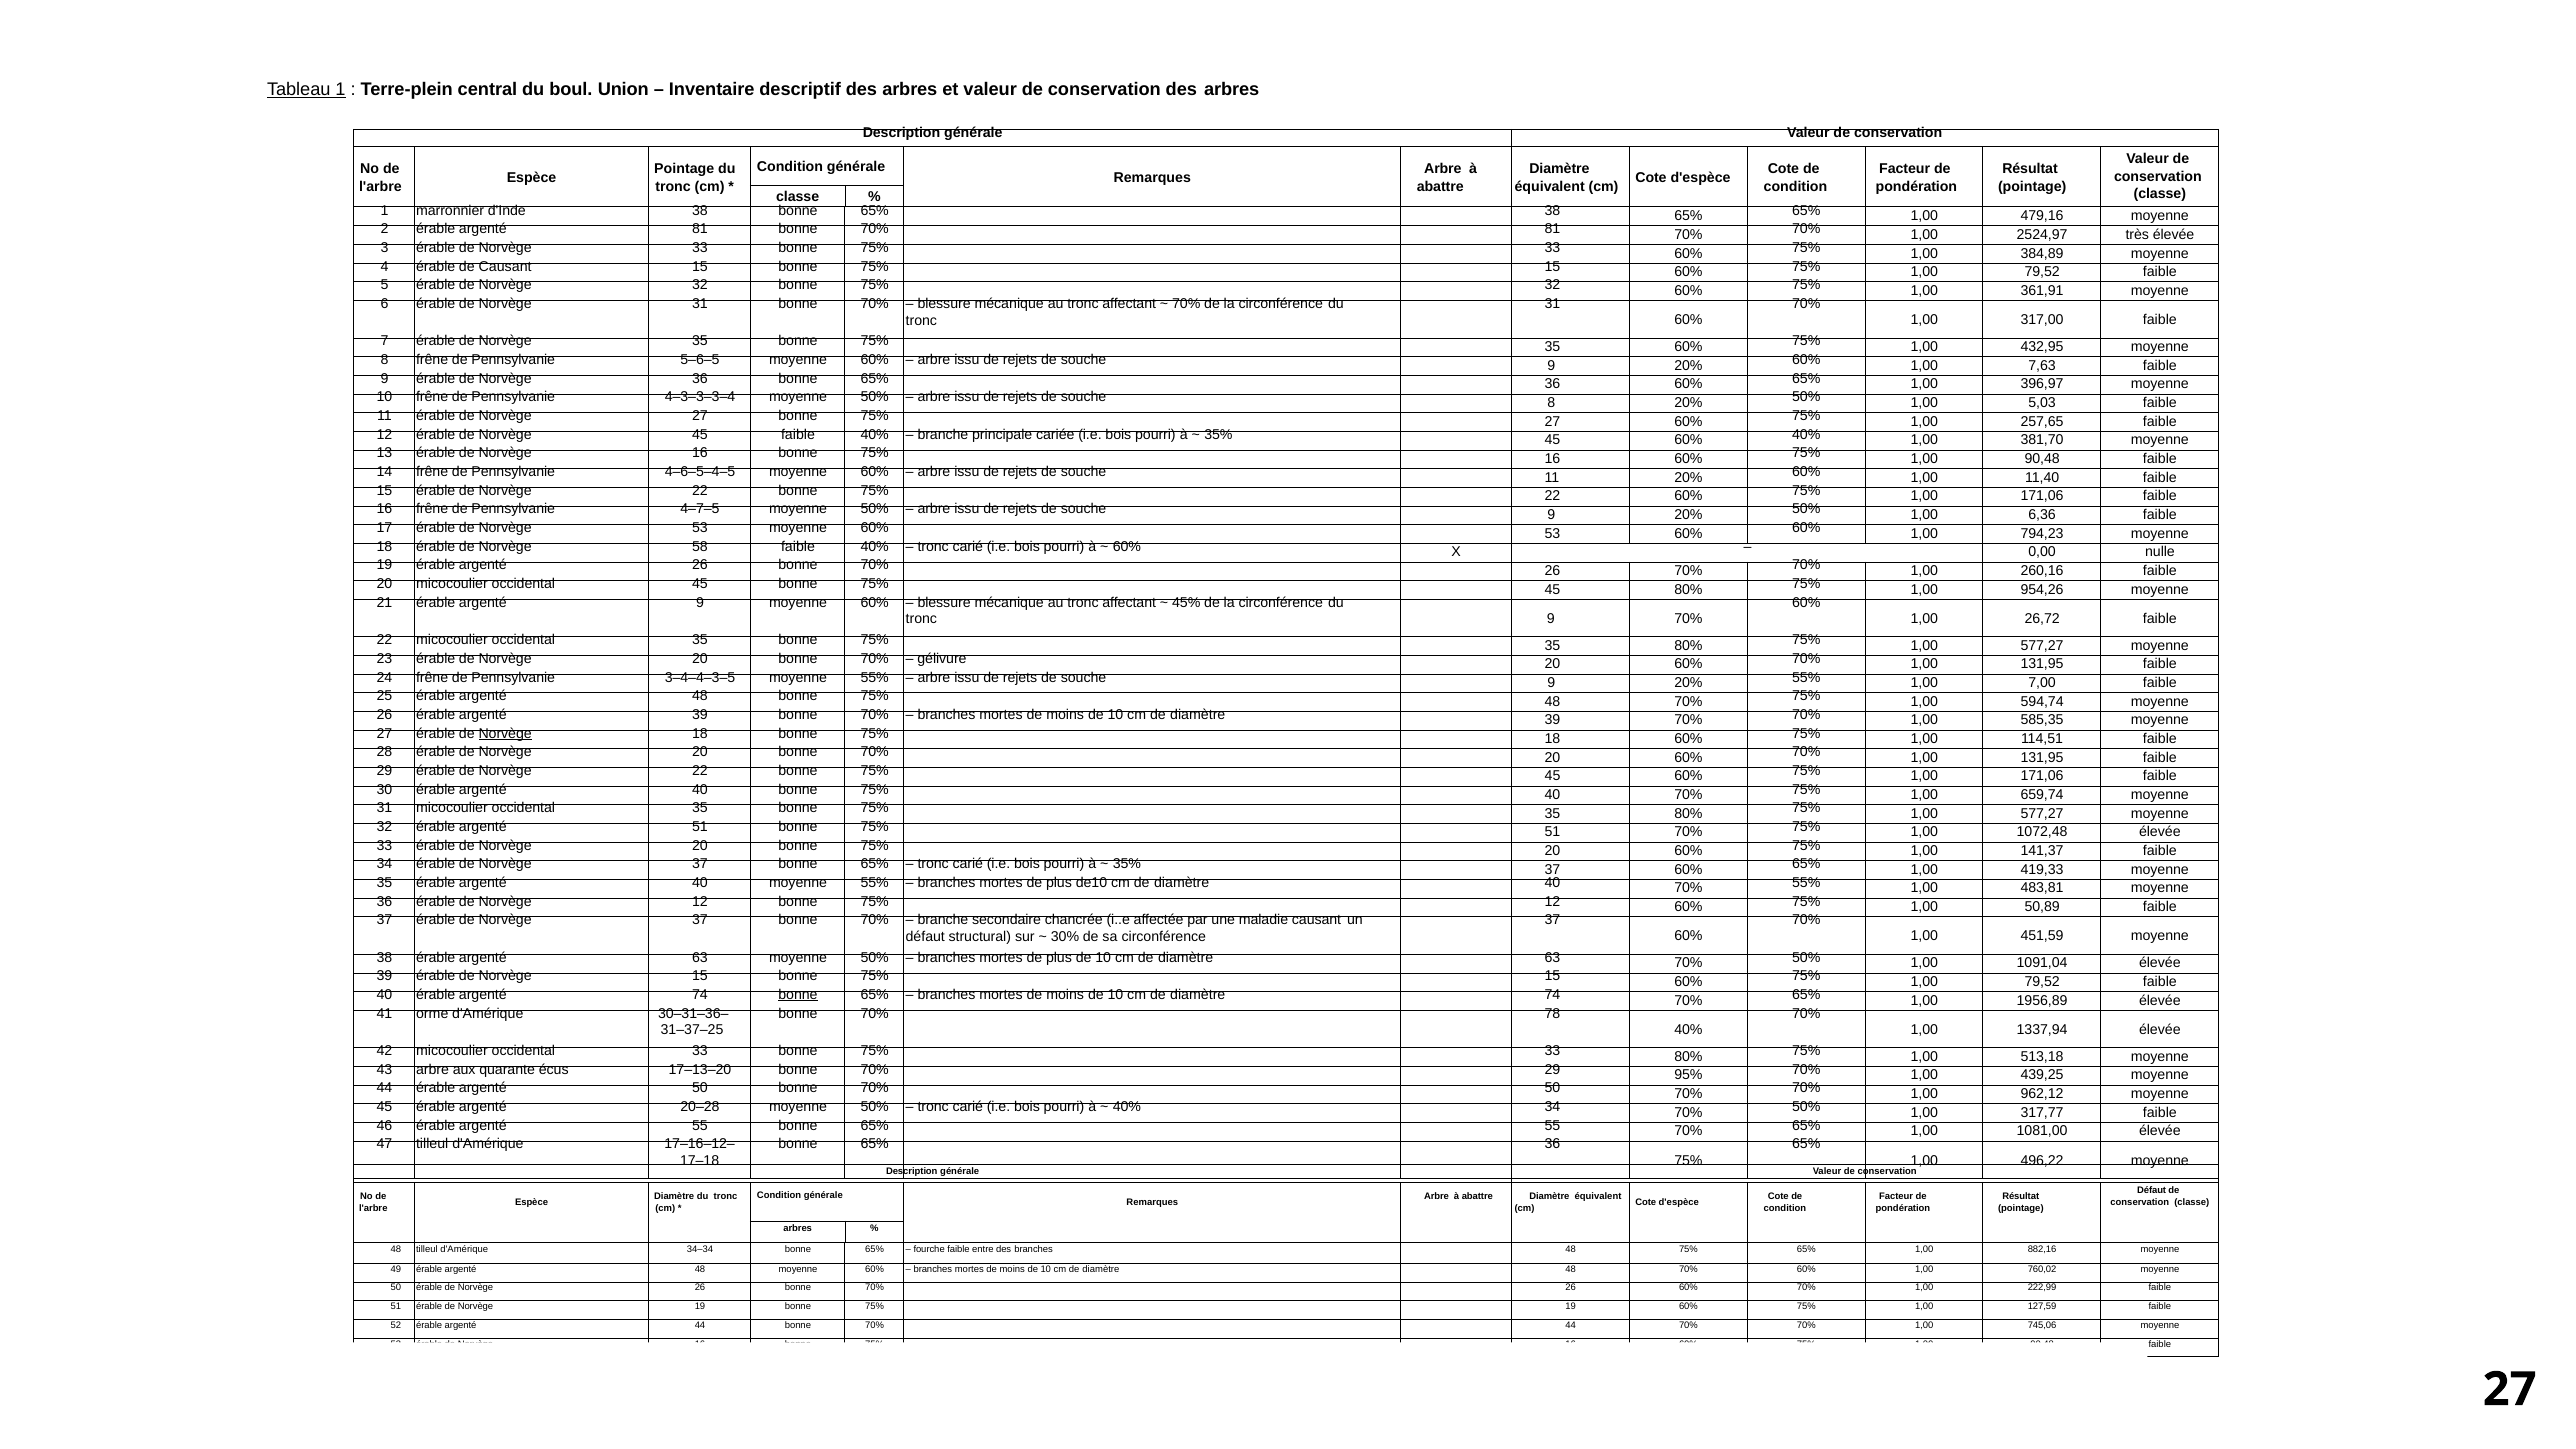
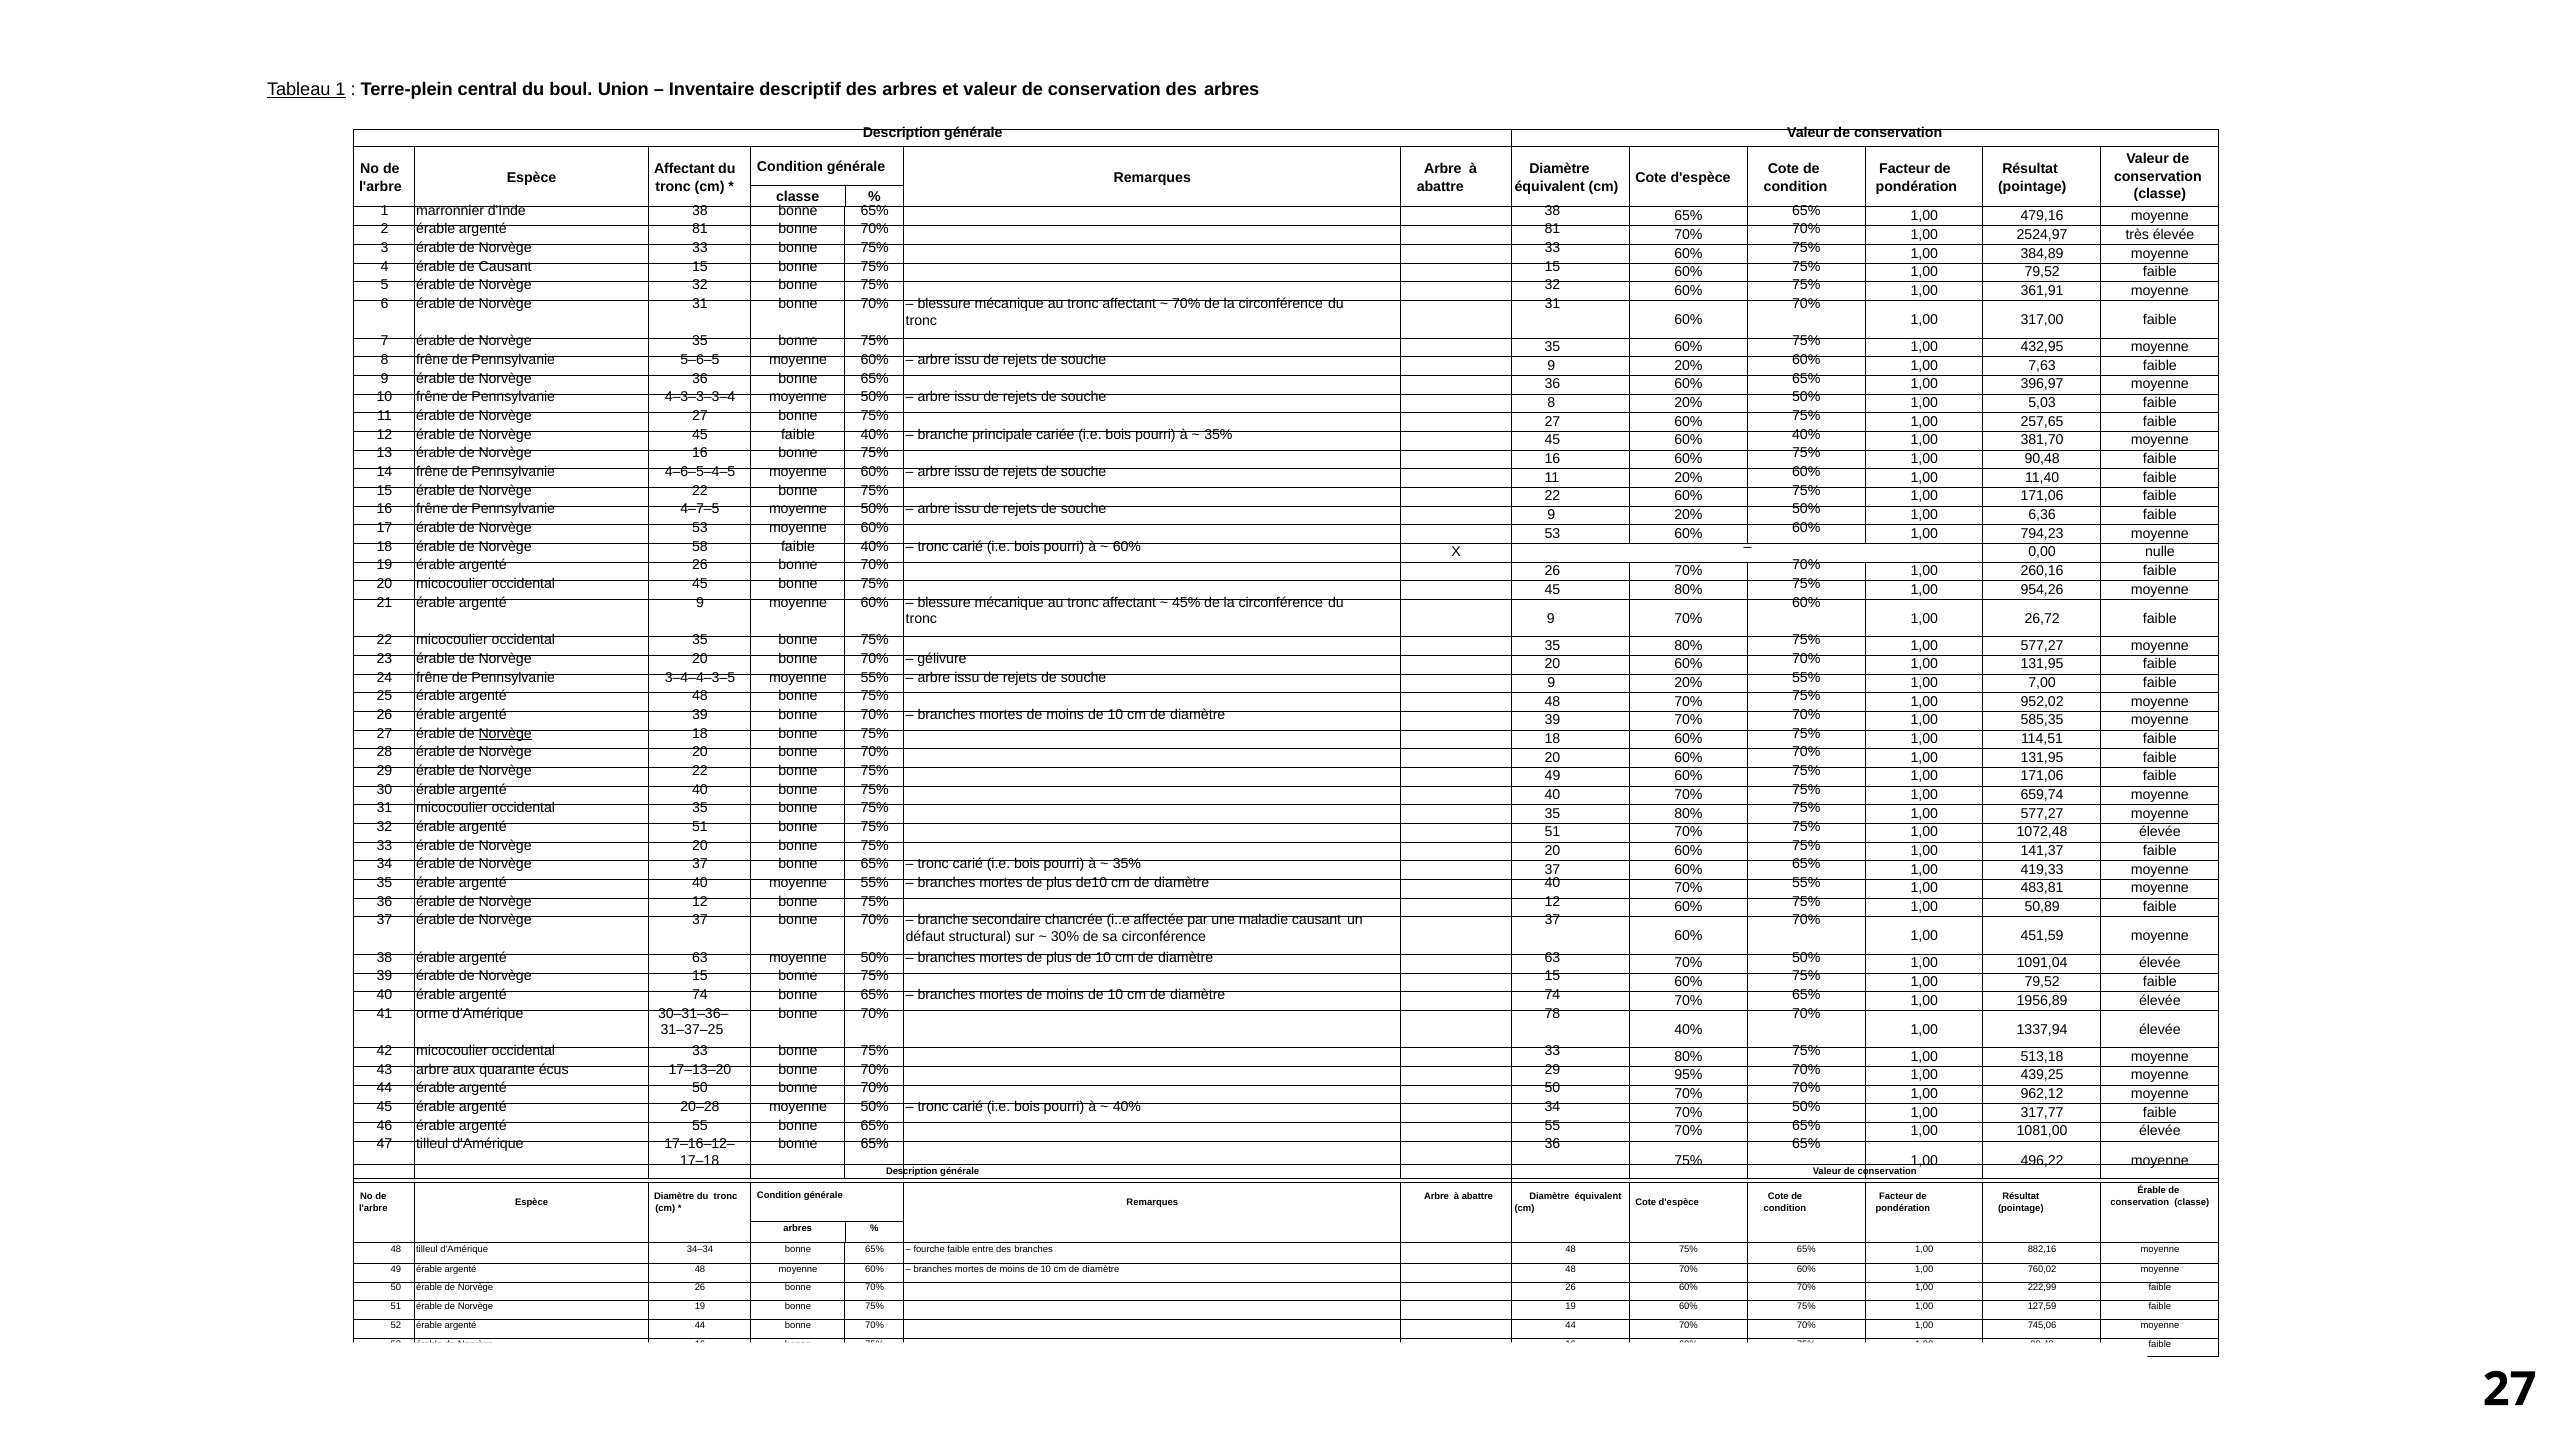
Pointage: Pointage -> Affectant (684, 169)
594,74: 594,74 -> 952,02 (2042, 702)
22 bonne 75% 45: 45 -> 49 (1553, 776)
bonne underline: present -> none (798, 995)
Défaut: Défaut -> Érable (2152, 1191)
